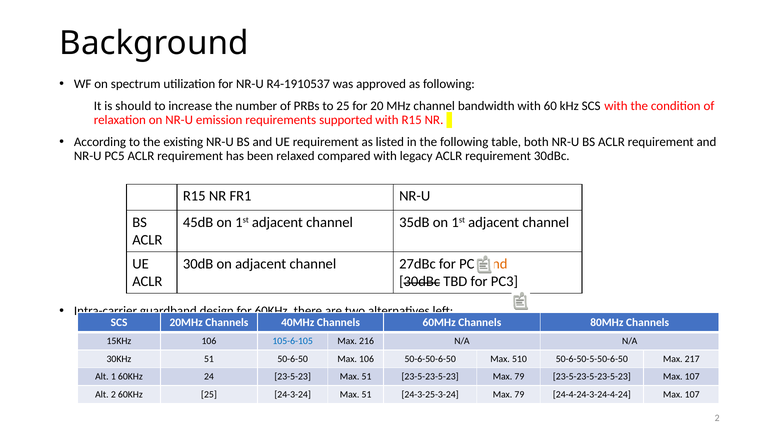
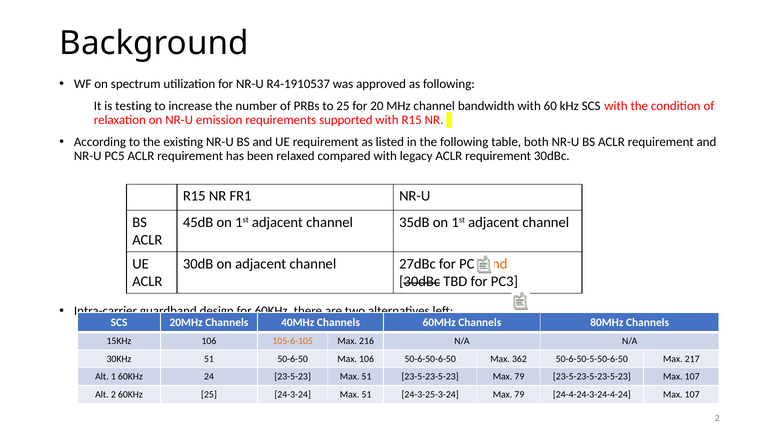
should: should -> testing (133, 106)
105-6-105 colour: blue -> orange (293, 341)
510: 510 -> 362 (519, 359)
